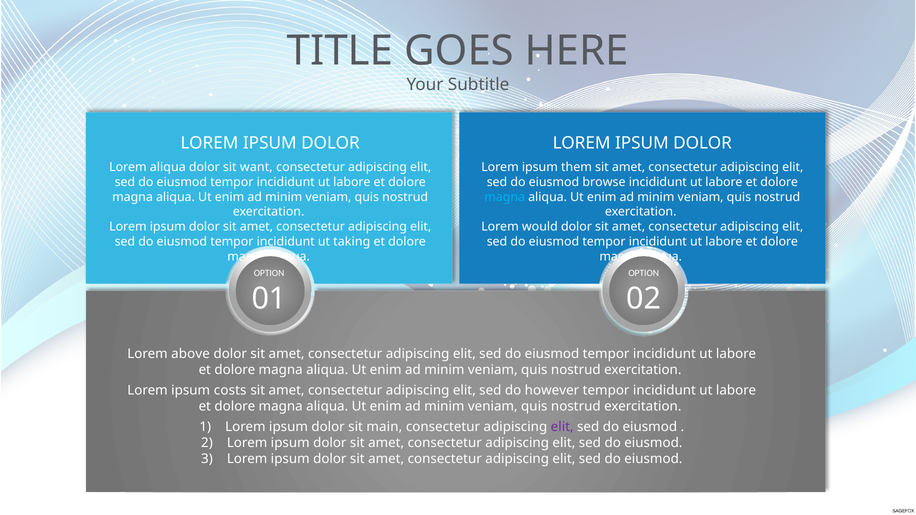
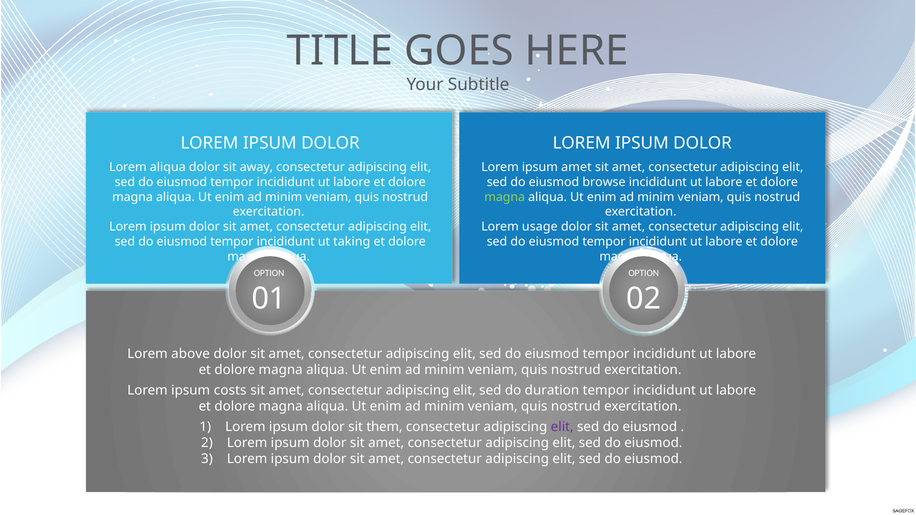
want: want -> away (256, 167)
ipsum them: them -> amet (576, 167)
magna colour: light blue -> light green (505, 197)
would: would -> usage (540, 227)
however: however -> duration (552, 390)
main: main -> them (384, 427)
